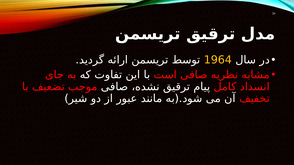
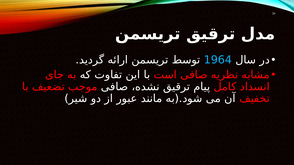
1964 colour: yellow -> light blue (218, 60)
